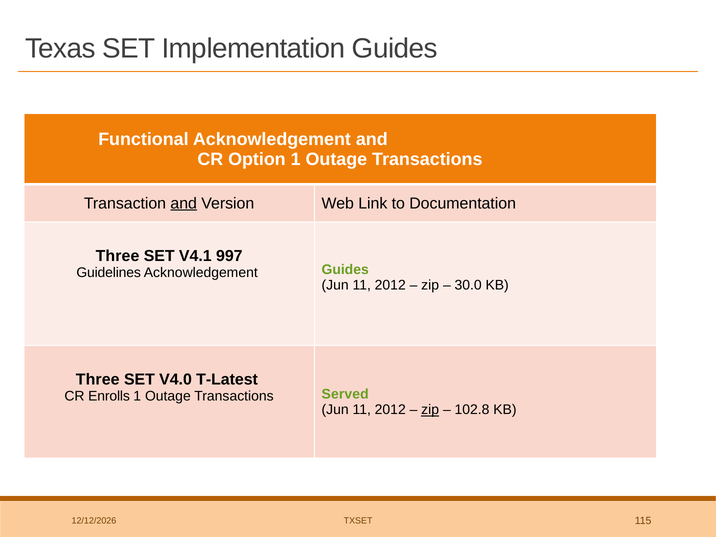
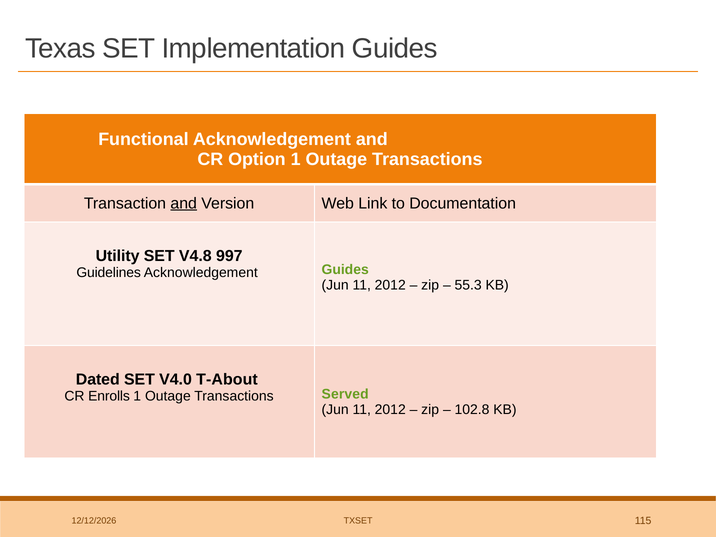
Three: Three -> Utility (118, 256)
V4.1: V4.1 -> V4.8 (195, 256)
30.0: 30.0 -> 55.3 (468, 285)
Three: Three -> Dated (98, 379)
T-Latest: T-Latest -> T-About (227, 379)
zip underline: present -> none (430, 410)
